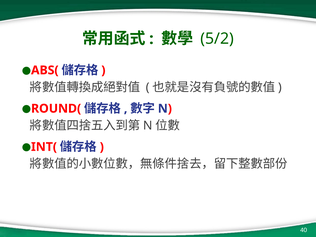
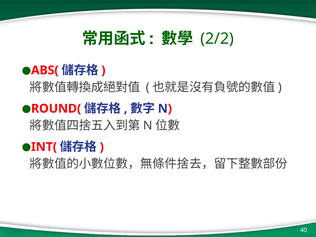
5/2: 5/2 -> 2/2 (217, 39)
